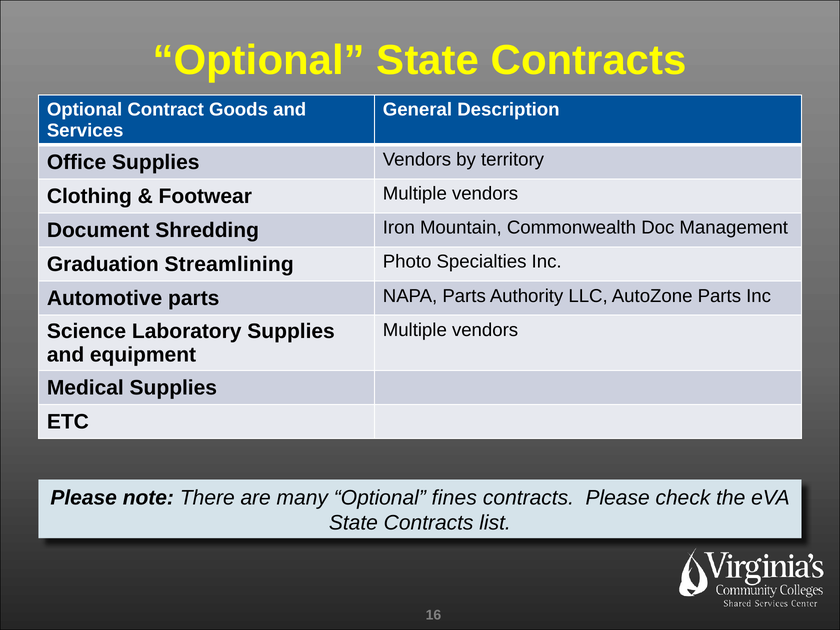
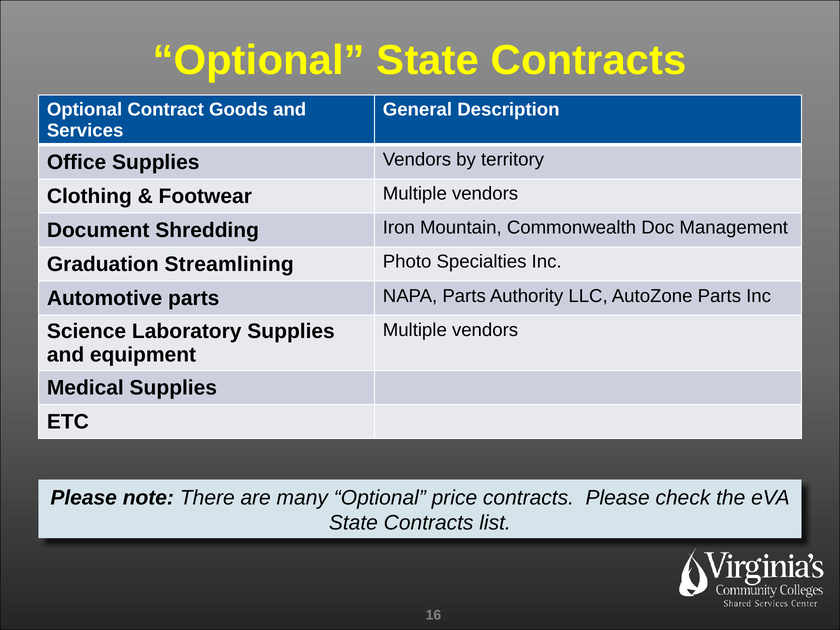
fines: fines -> price (454, 498)
